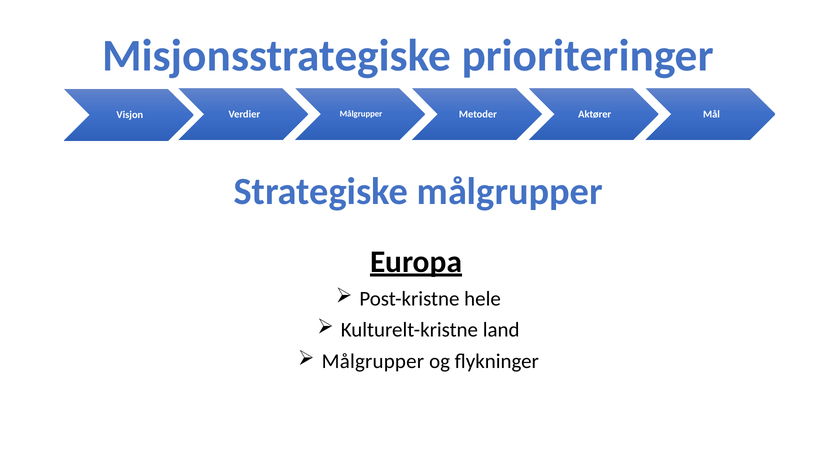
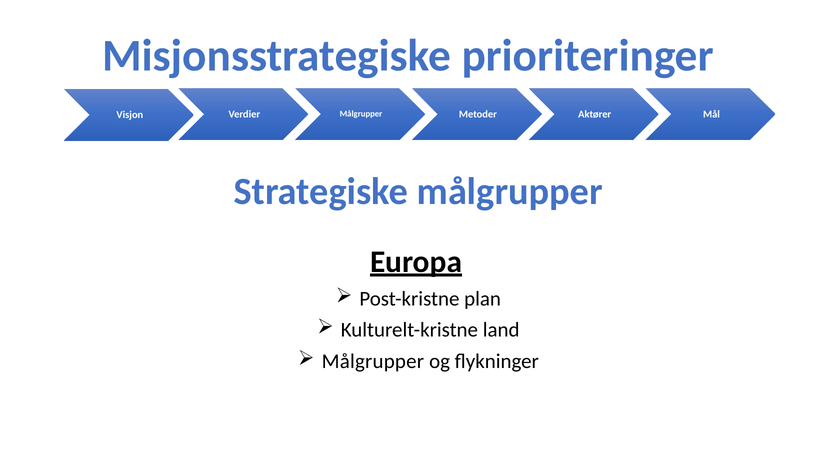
hele: hele -> plan (483, 299)
